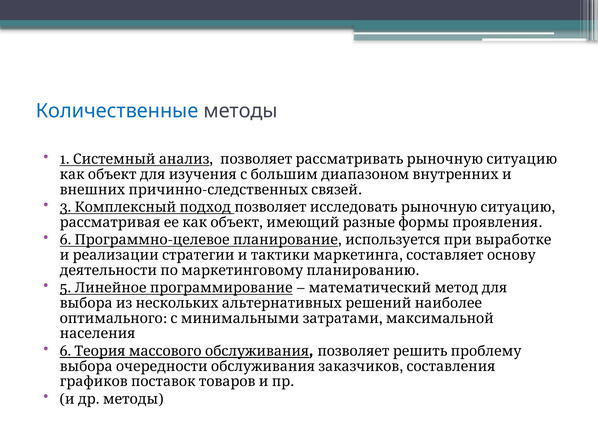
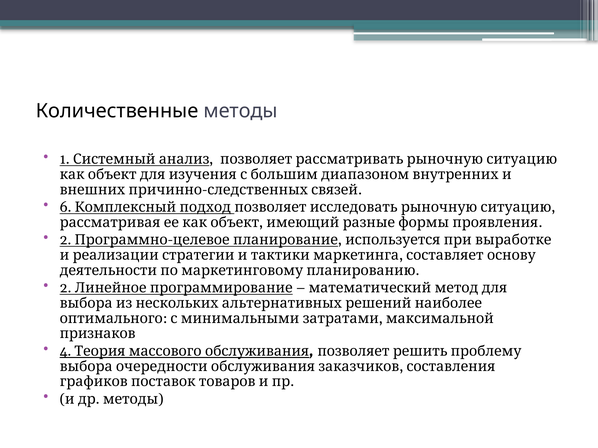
Количественные colour: blue -> black (117, 111)
3: 3 -> 6 (66, 208)
6: 6 -> 2 (66, 240)
5: 5 -> 2 (66, 288)
населения: населения -> признаков (98, 334)
6: 6 -> 4 (65, 352)
